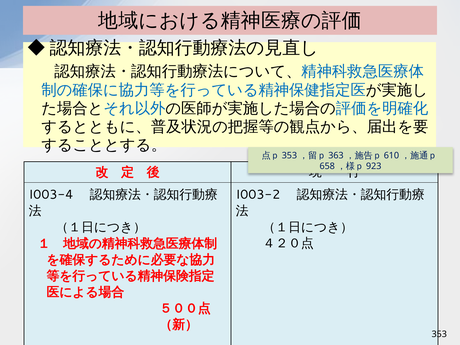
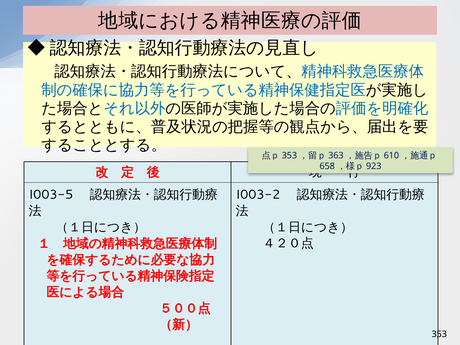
I003-4: I003-4 -> I003-5 (51, 195)
